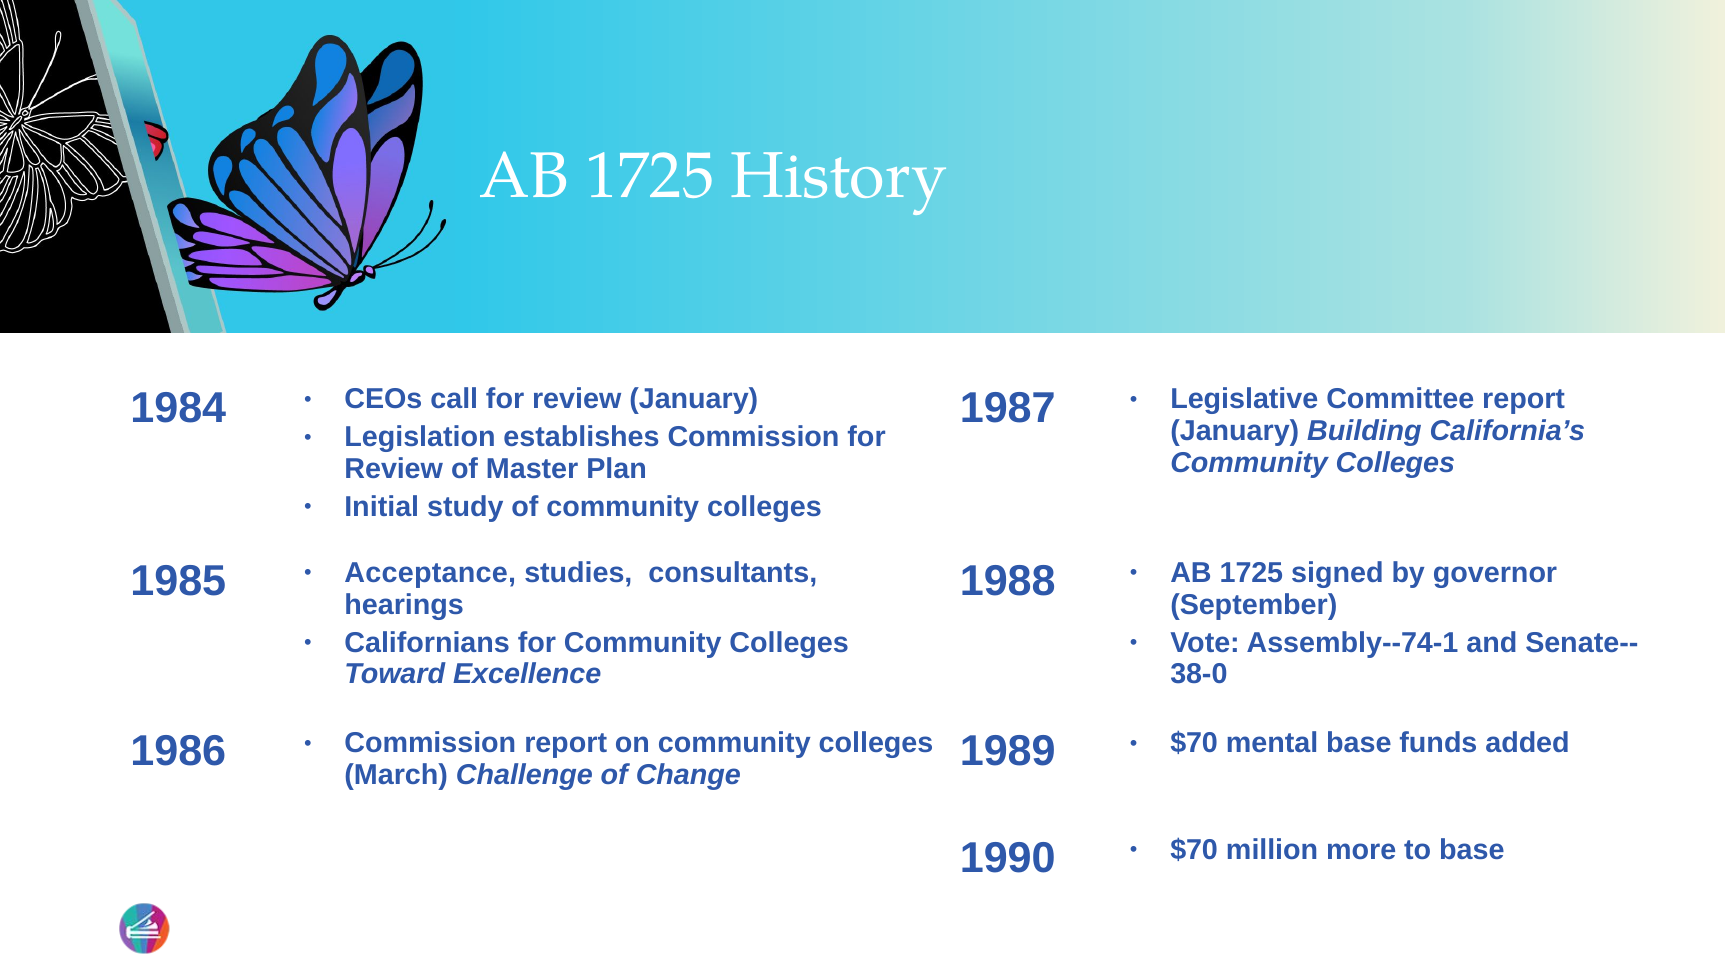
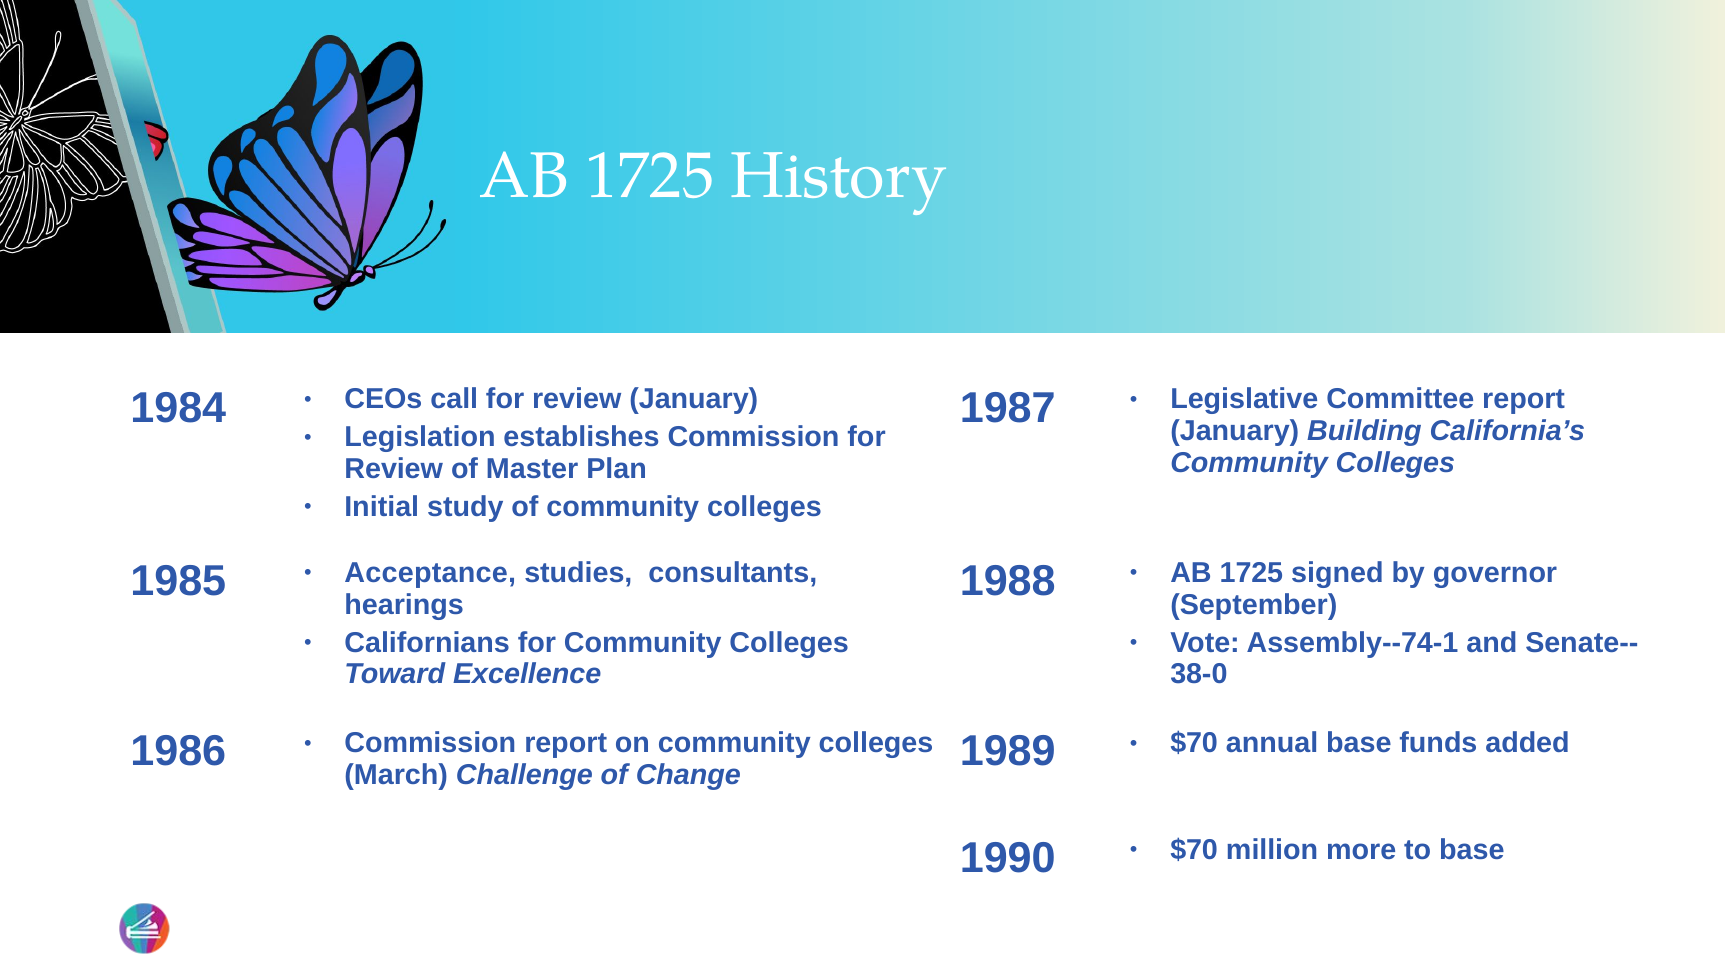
mental: mental -> annual (1272, 743)
